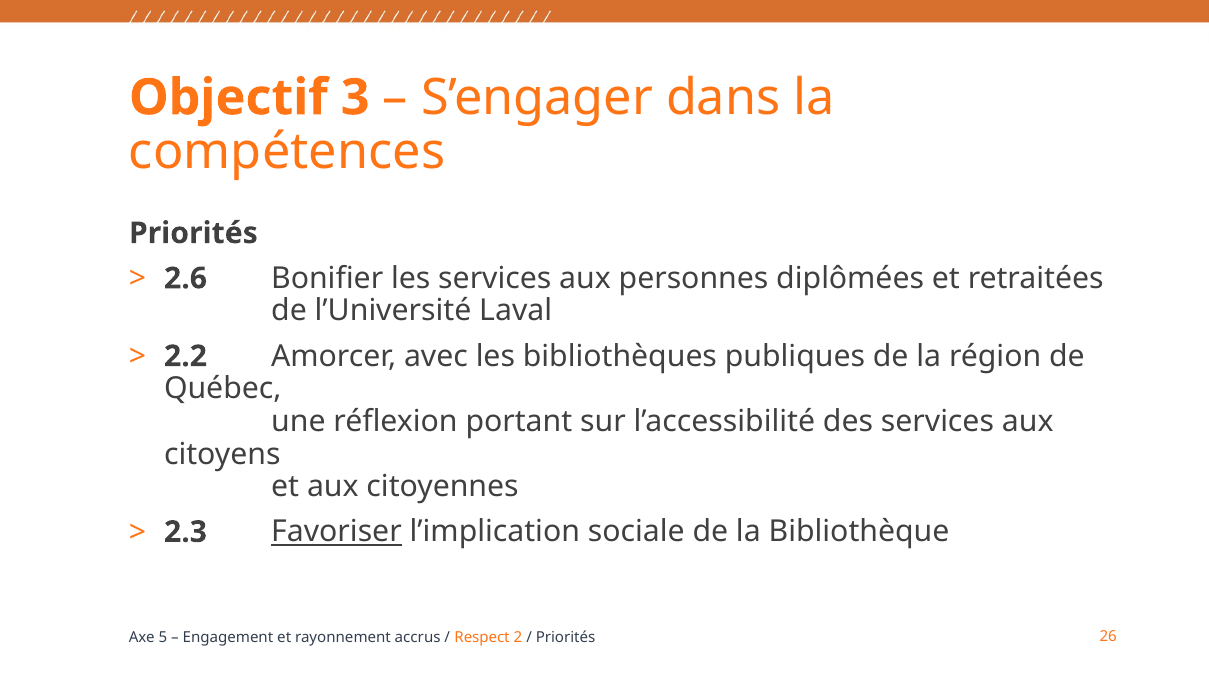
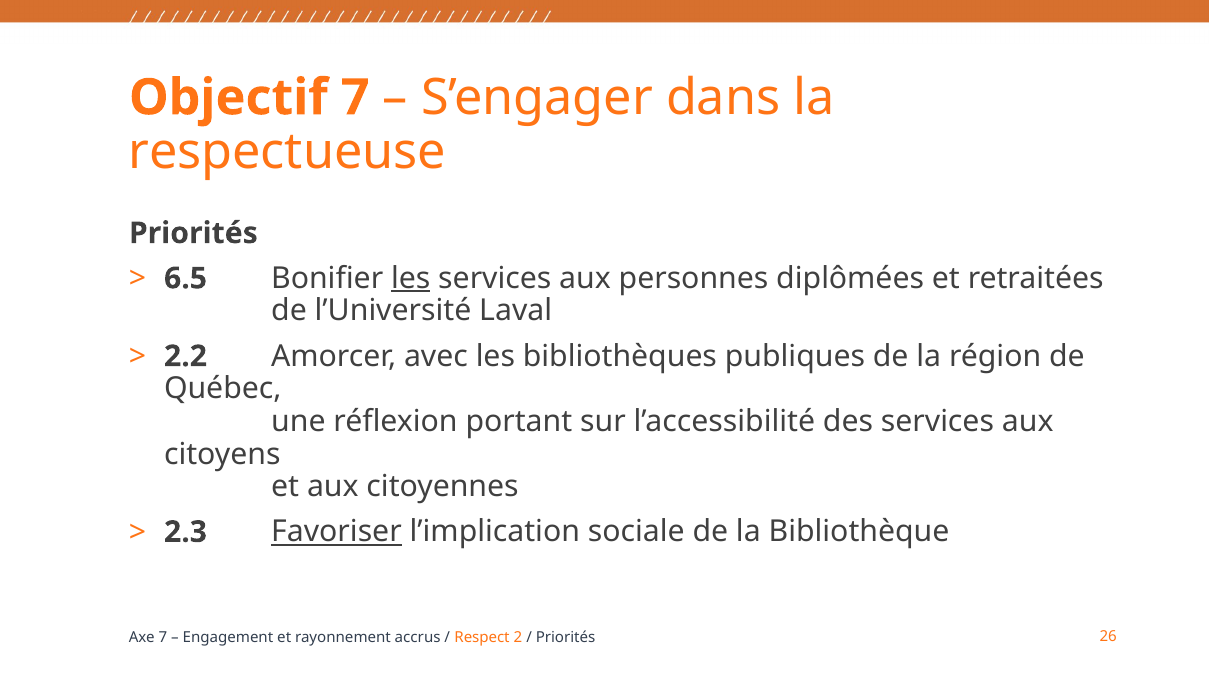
Objectif 3: 3 -> 7 (355, 98)
compétences: compétences -> respectueuse (287, 152)
2.6: 2.6 -> 6.5 (186, 278)
les underline: none -> present (411, 278)
Axe 5: 5 -> 7 (163, 637)
